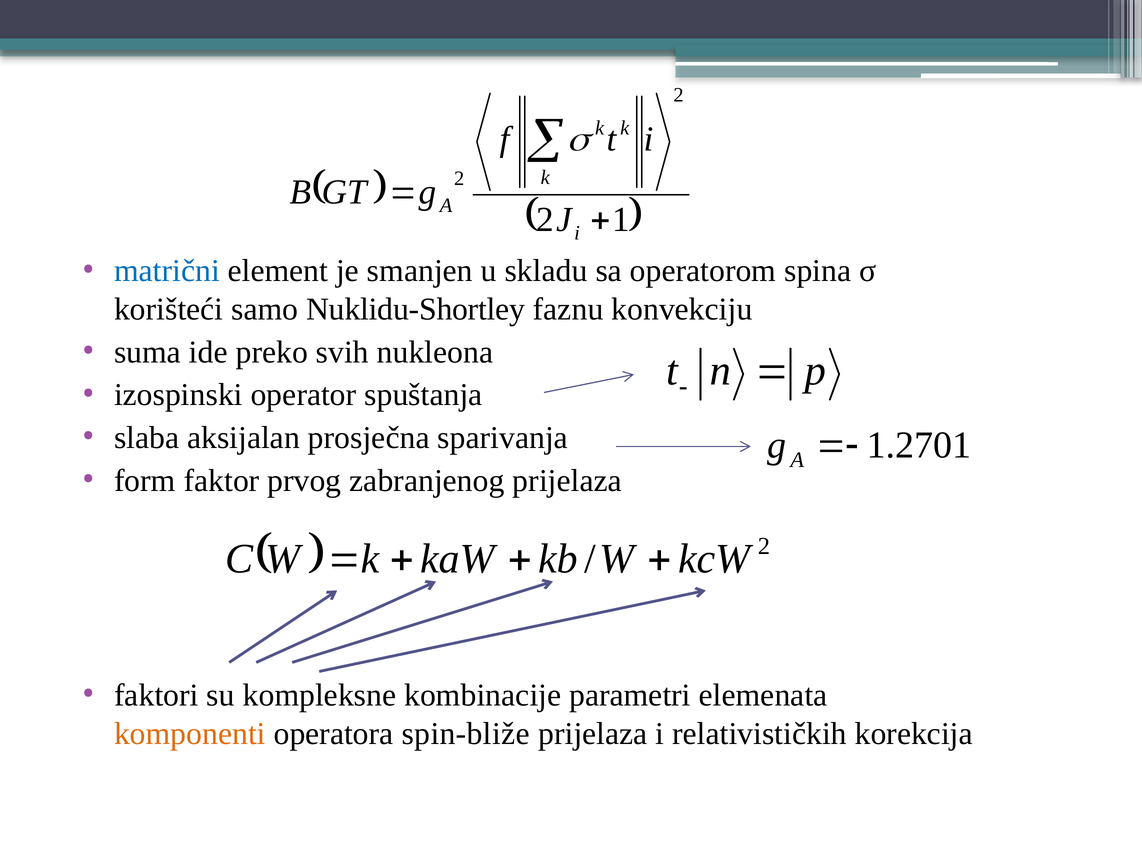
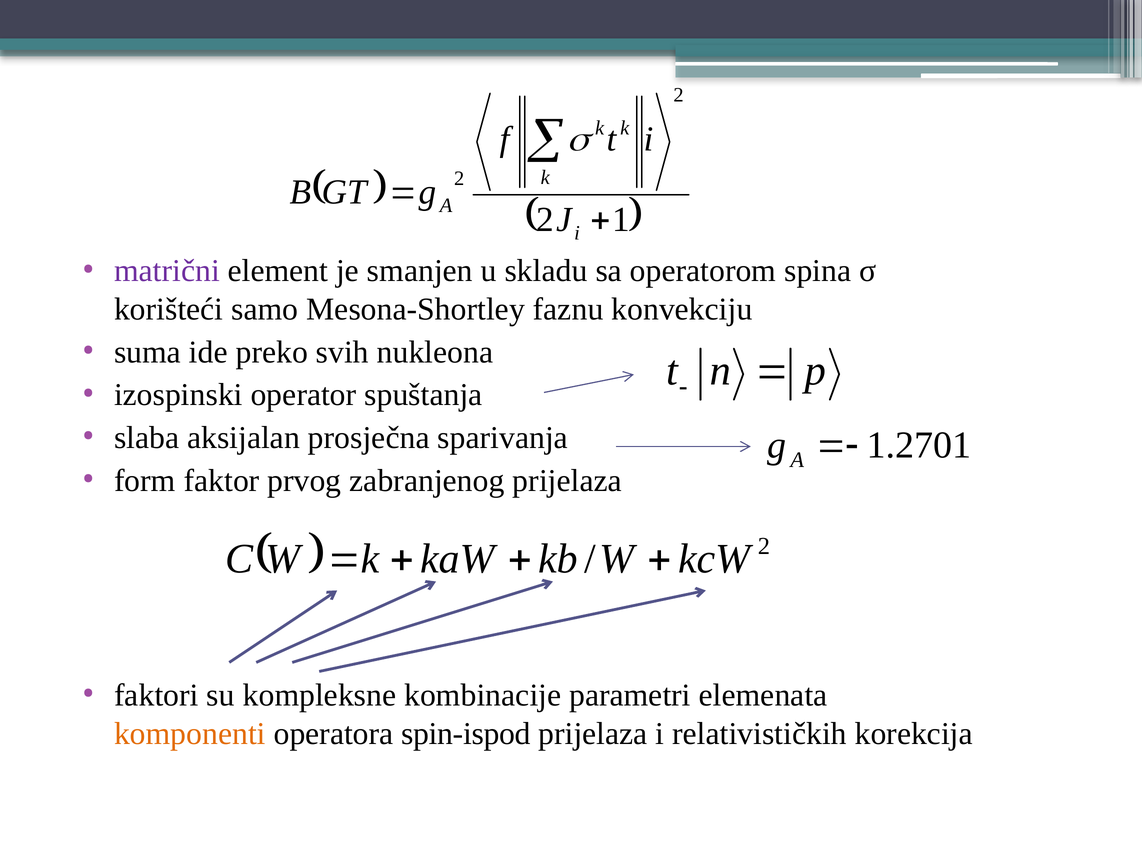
matrični colour: blue -> purple (167, 271)
Nuklidu-Shortley: Nuklidu-Shortley -> Mesona-Shortley (416, 309)
spin-bliže: spin-bliže -> spin-ispod (466, 733)
